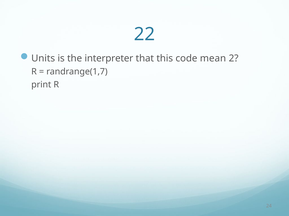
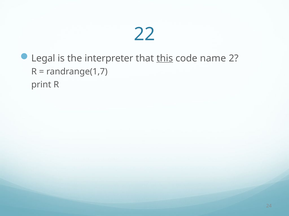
Units: Units -> Legal (43, 58)
this underline: none -> present (165, 58)
mean: mean -> name (213, 58)
